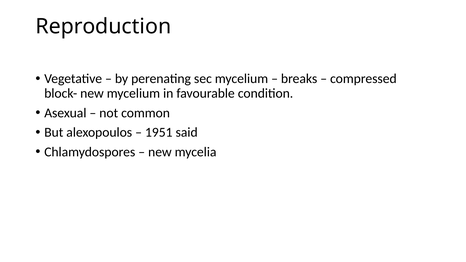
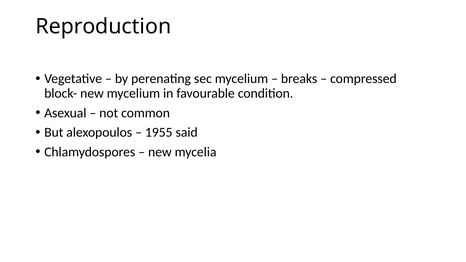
1951: 1951 -> 1955 (159, 133)
